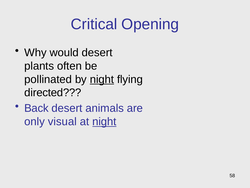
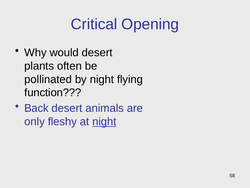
night underline: present -> none (102, 79)
directed: directed -> function (53, 92)
visual: visual -> fleshy (62, 121)
